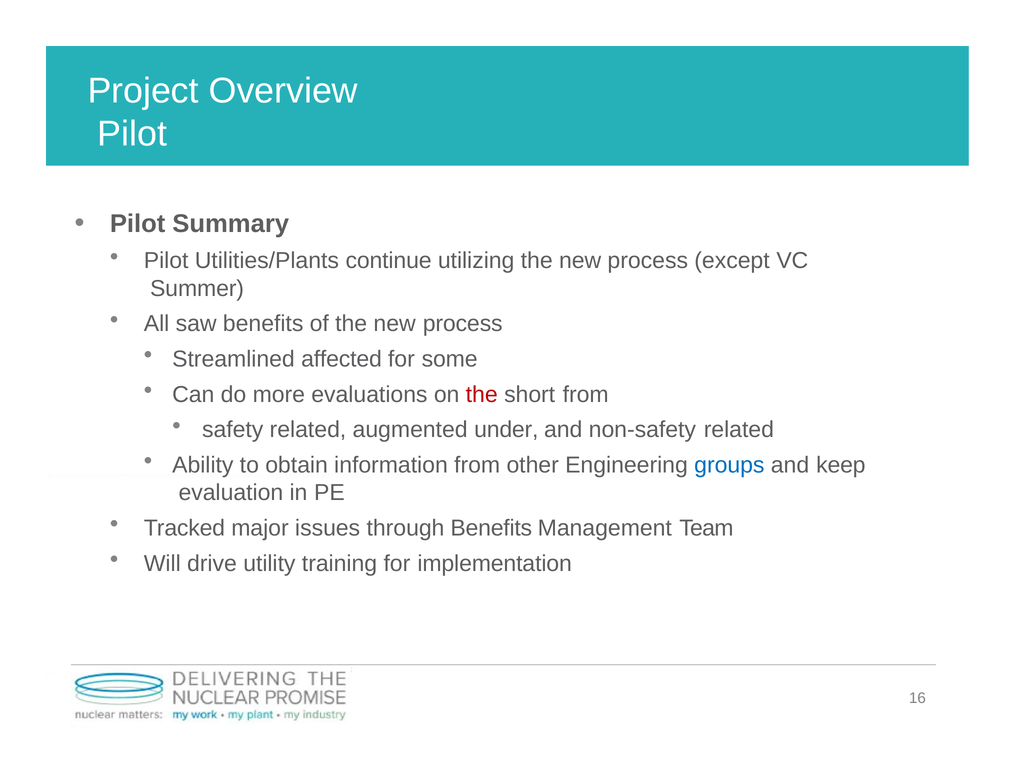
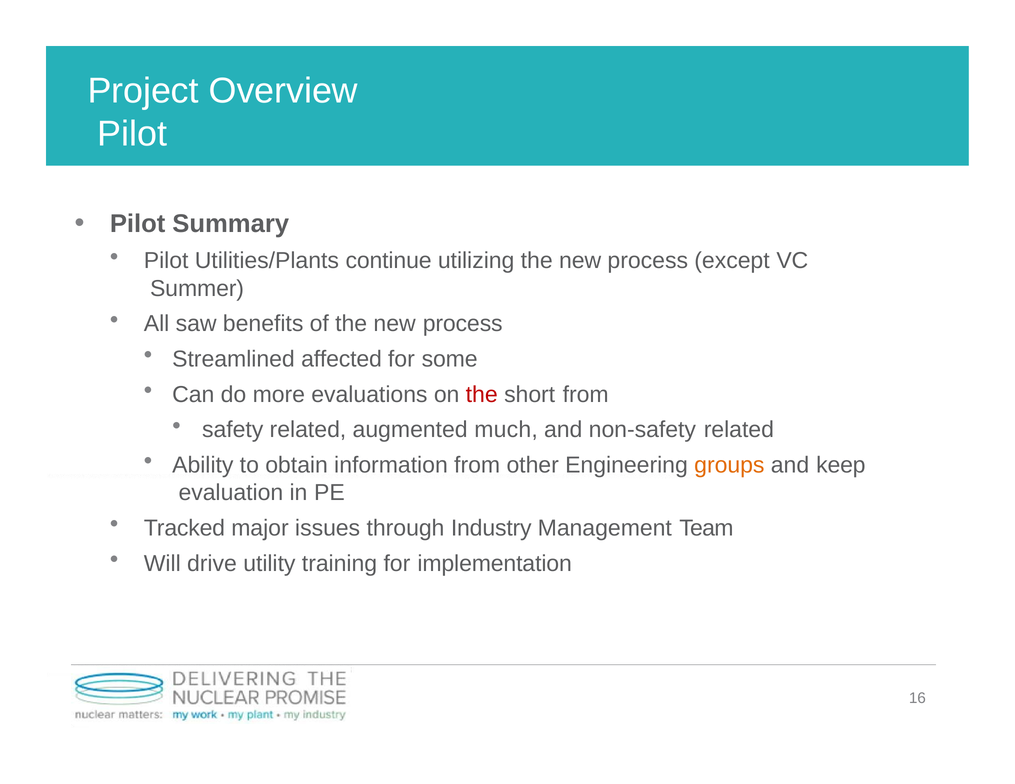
under: under -> much (506, 430)
groups colour: blue -> orange (729, 465)
through Benefits: Benefits -> Industry (491, 528)
